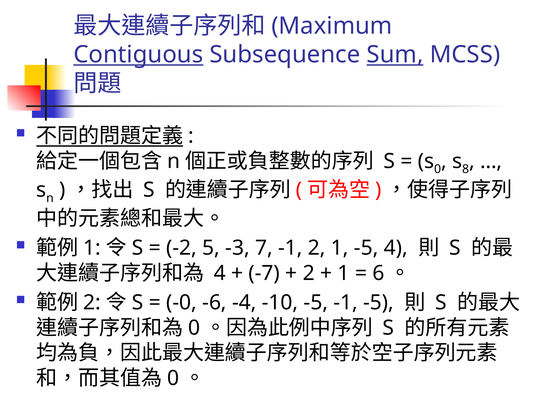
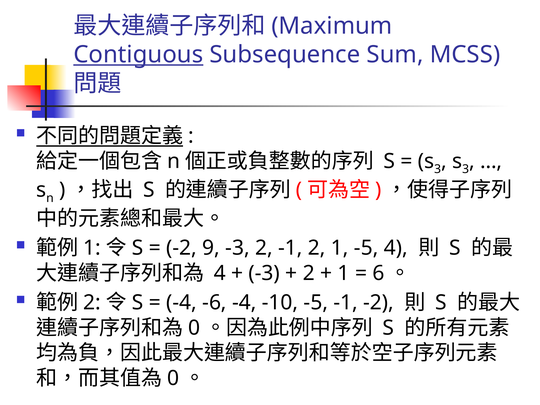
Sum underline: present -> none (395, 55)
0: 0 -> 3 (438, 169)
8: 8 -> 3 (466, 169)
5: 5 -> 9 (211, 248)
-3 7: 7 -> 2 (264, 248)
-7: -7 -> -3 (264, 273)
-0: -0 -> -4 (182, 303)
-1 -5: -5 -> -2 (379, 303)
